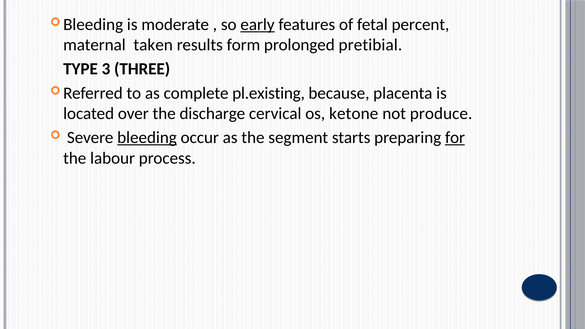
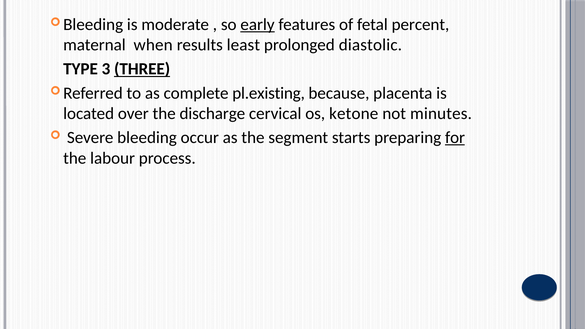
taken: taken -> when (153, 45)
form: form -> least (243, 45)
pretibial: pretibial -> diastolic (370, 45)
THREE underline: none -> present (142, 69)
produce: produce -> minutes (441, 114)
bleeding underline: present -> none (147, 138)
